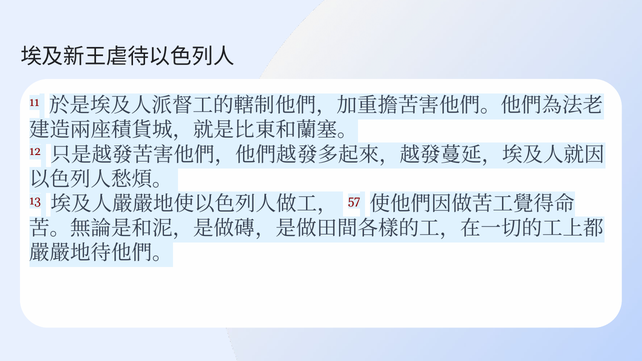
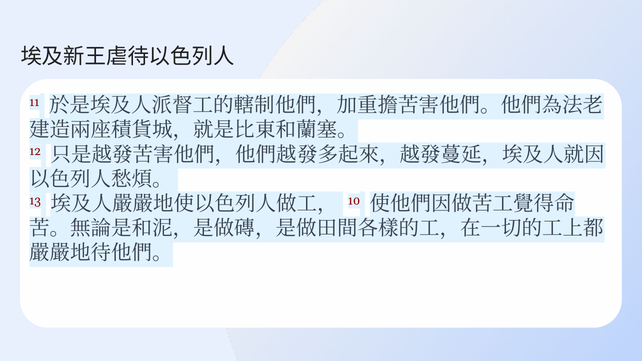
57: 57 -> 10 (354, 201)
